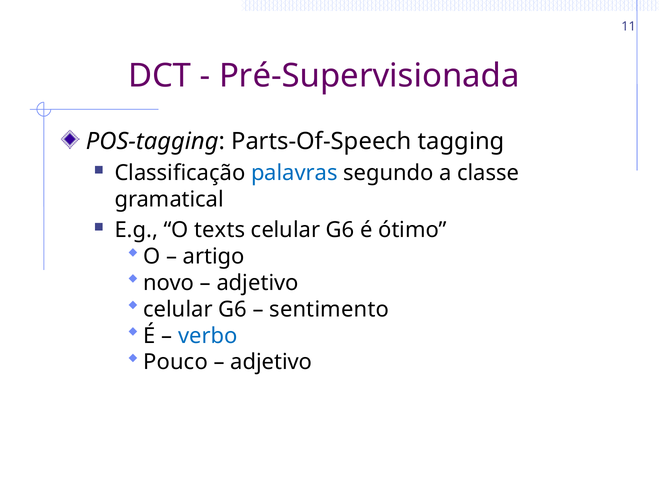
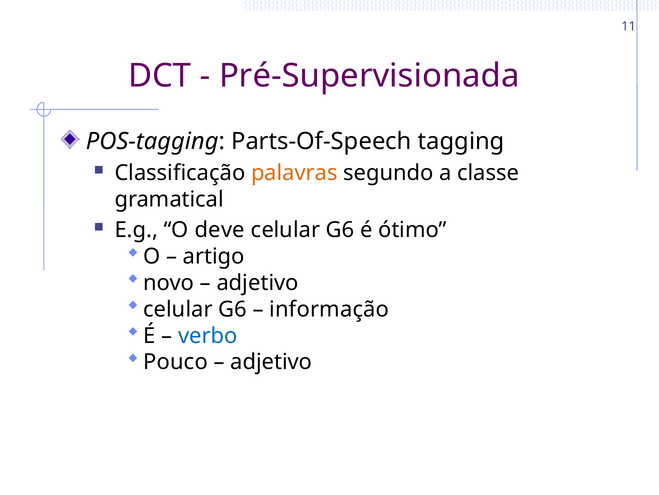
palavras colour: blue -> orange (294, 173)
texts: texts -> deve (220, 230)
sentimento: sentimento -> informação (329, 309)
